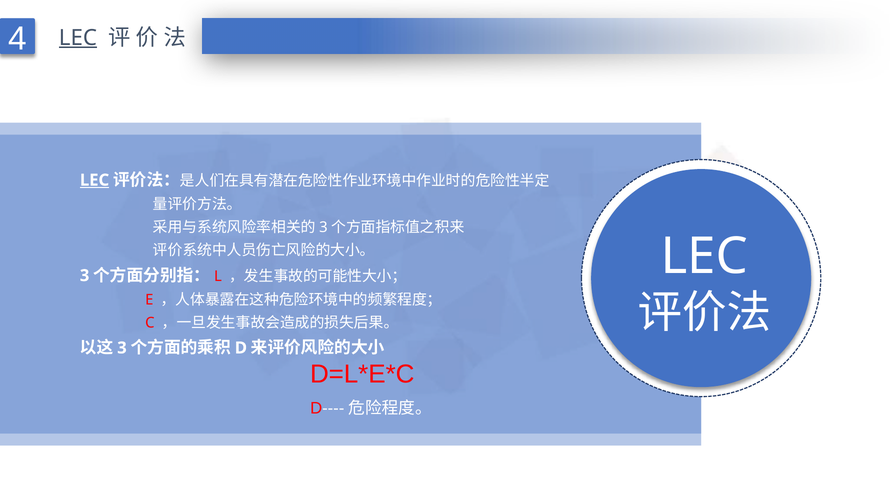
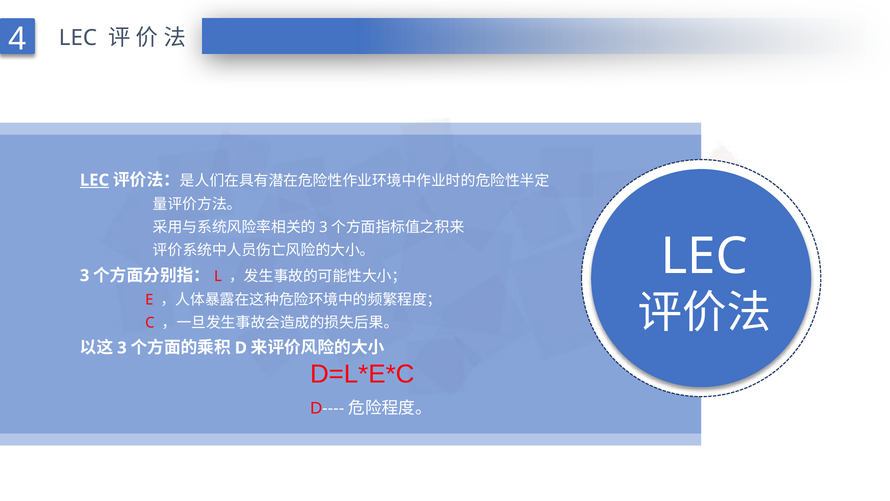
LEC underline: present -> none (78, 38)
